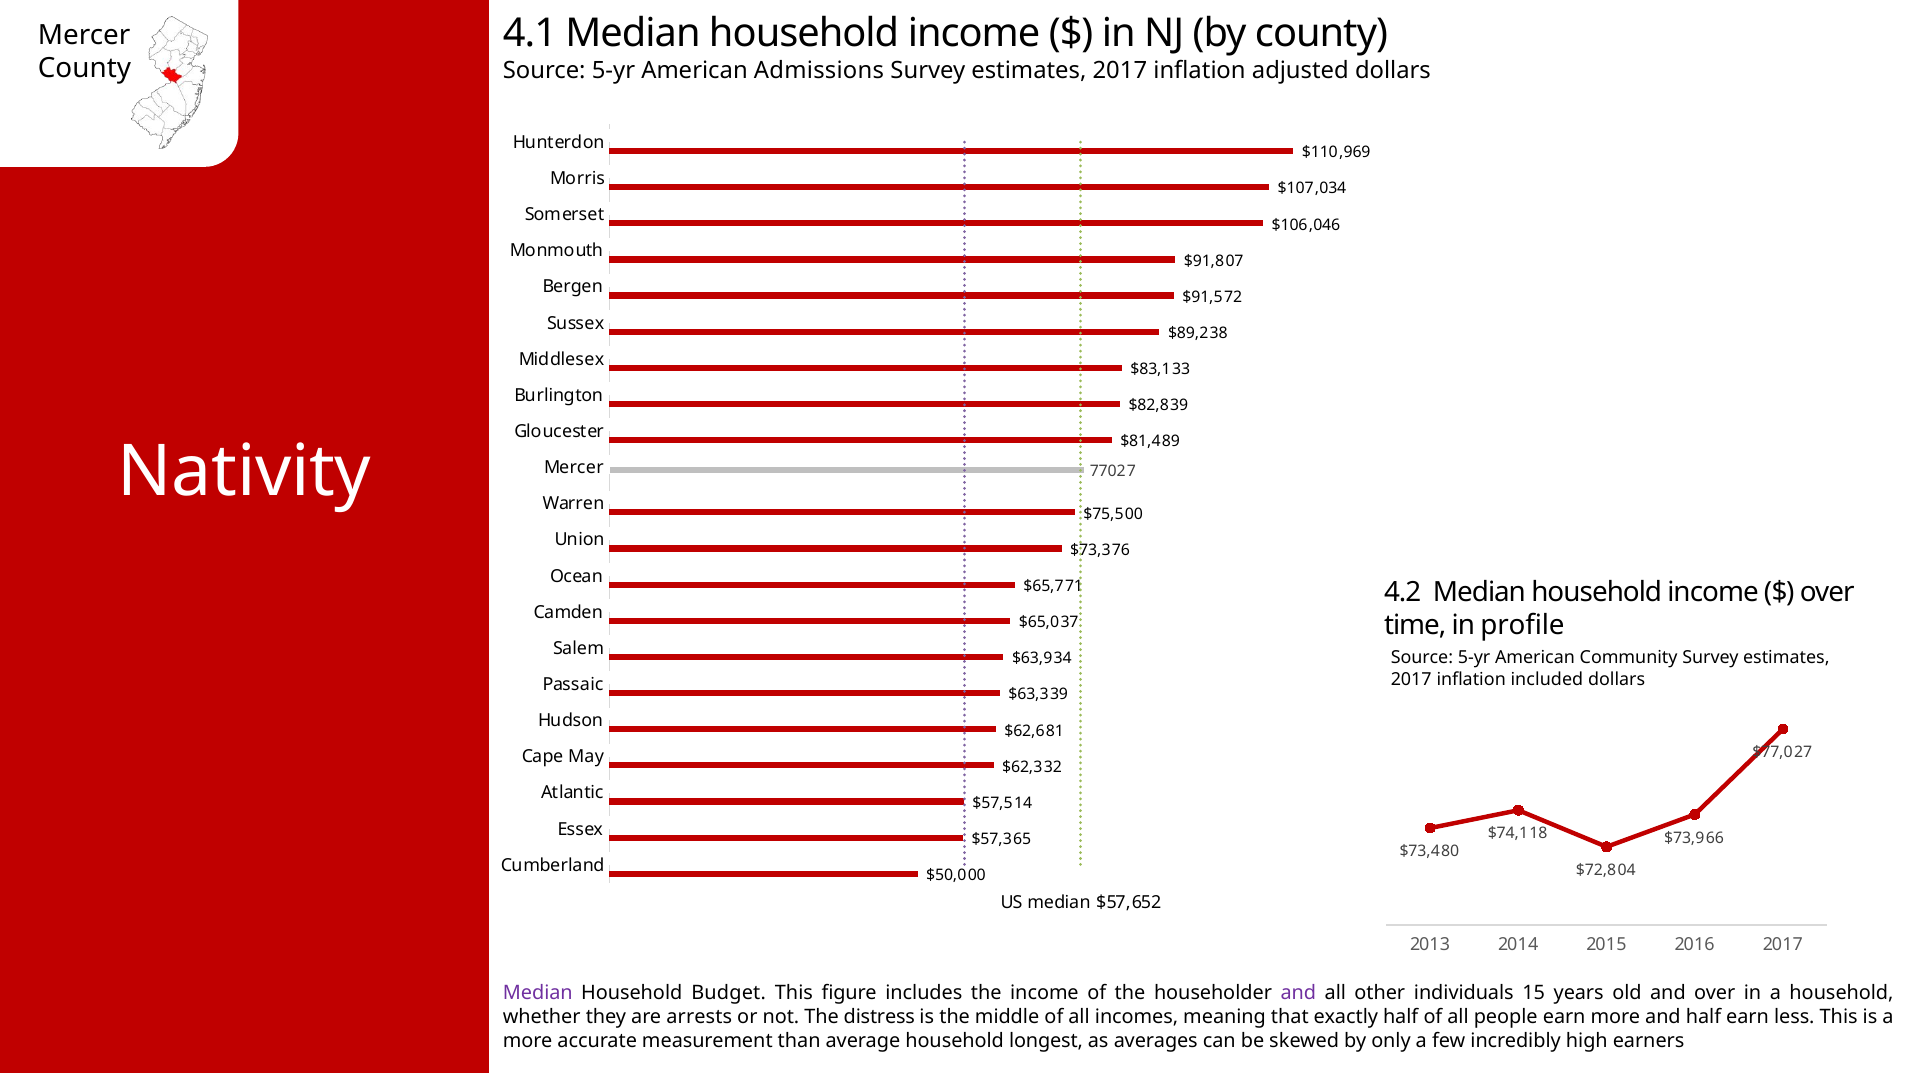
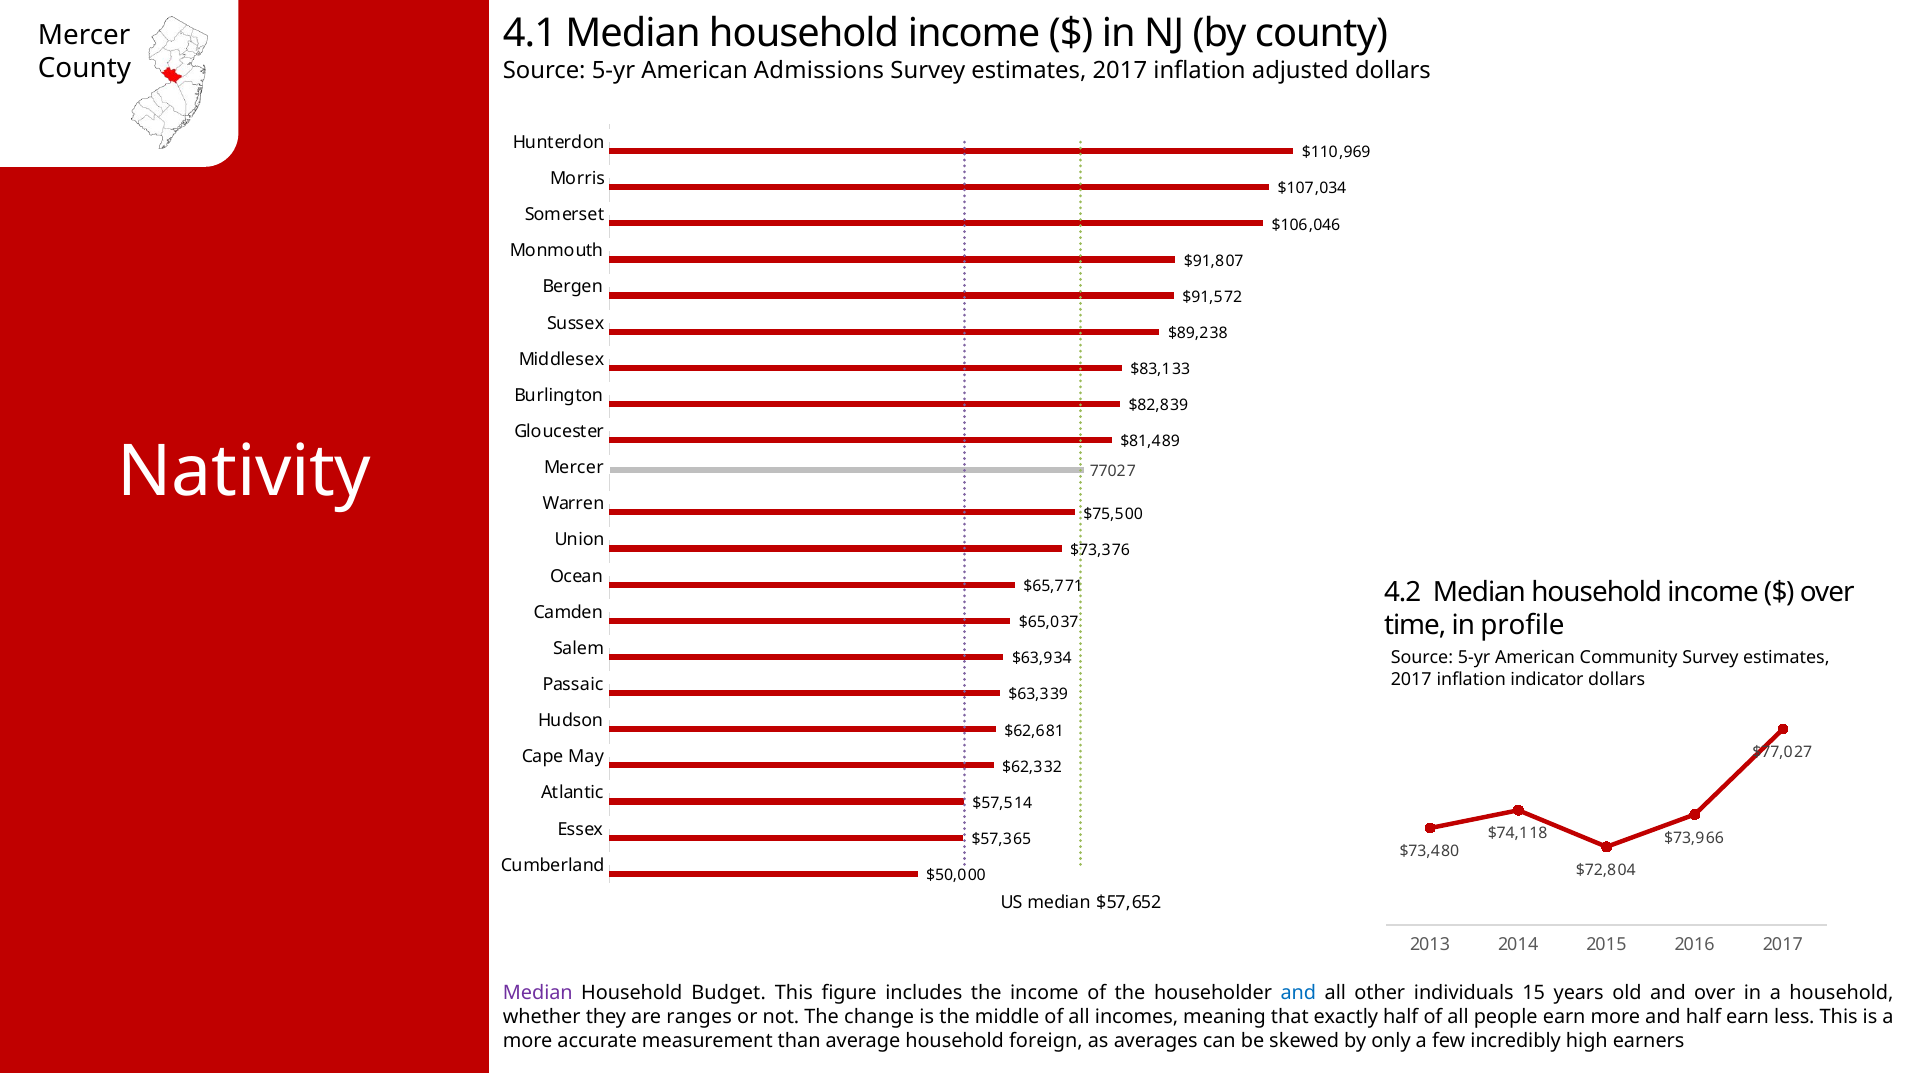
included: included -> indicator (1547, 680)
and colour: purple -> blue (1298, 993)
arrests: arrests -> ranges (699, 1017)
distress: distress -> change (879, 1017)
longest: longest -> foreign (1046, 1041)
